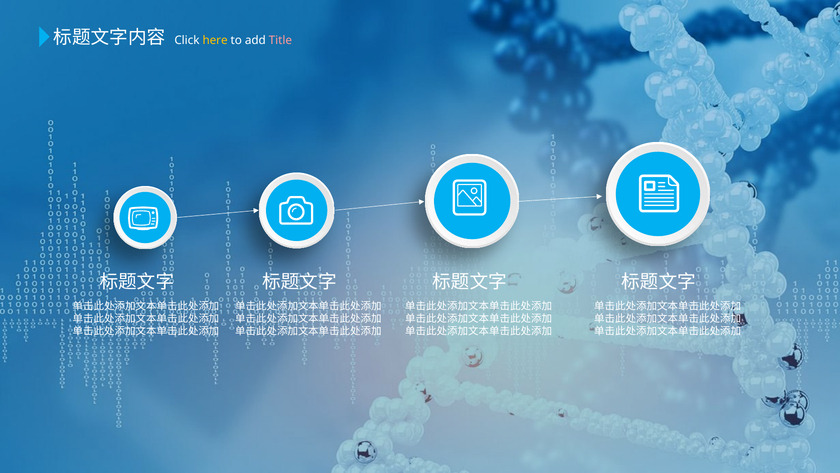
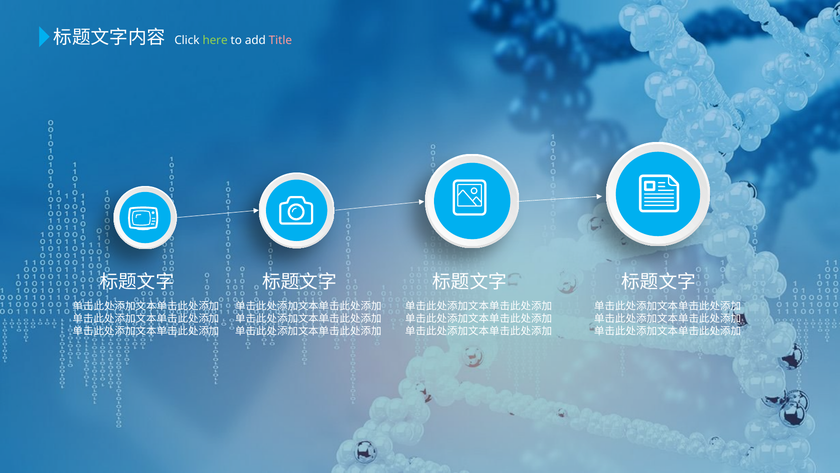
here colour: yellow -> light green (215, 41)
